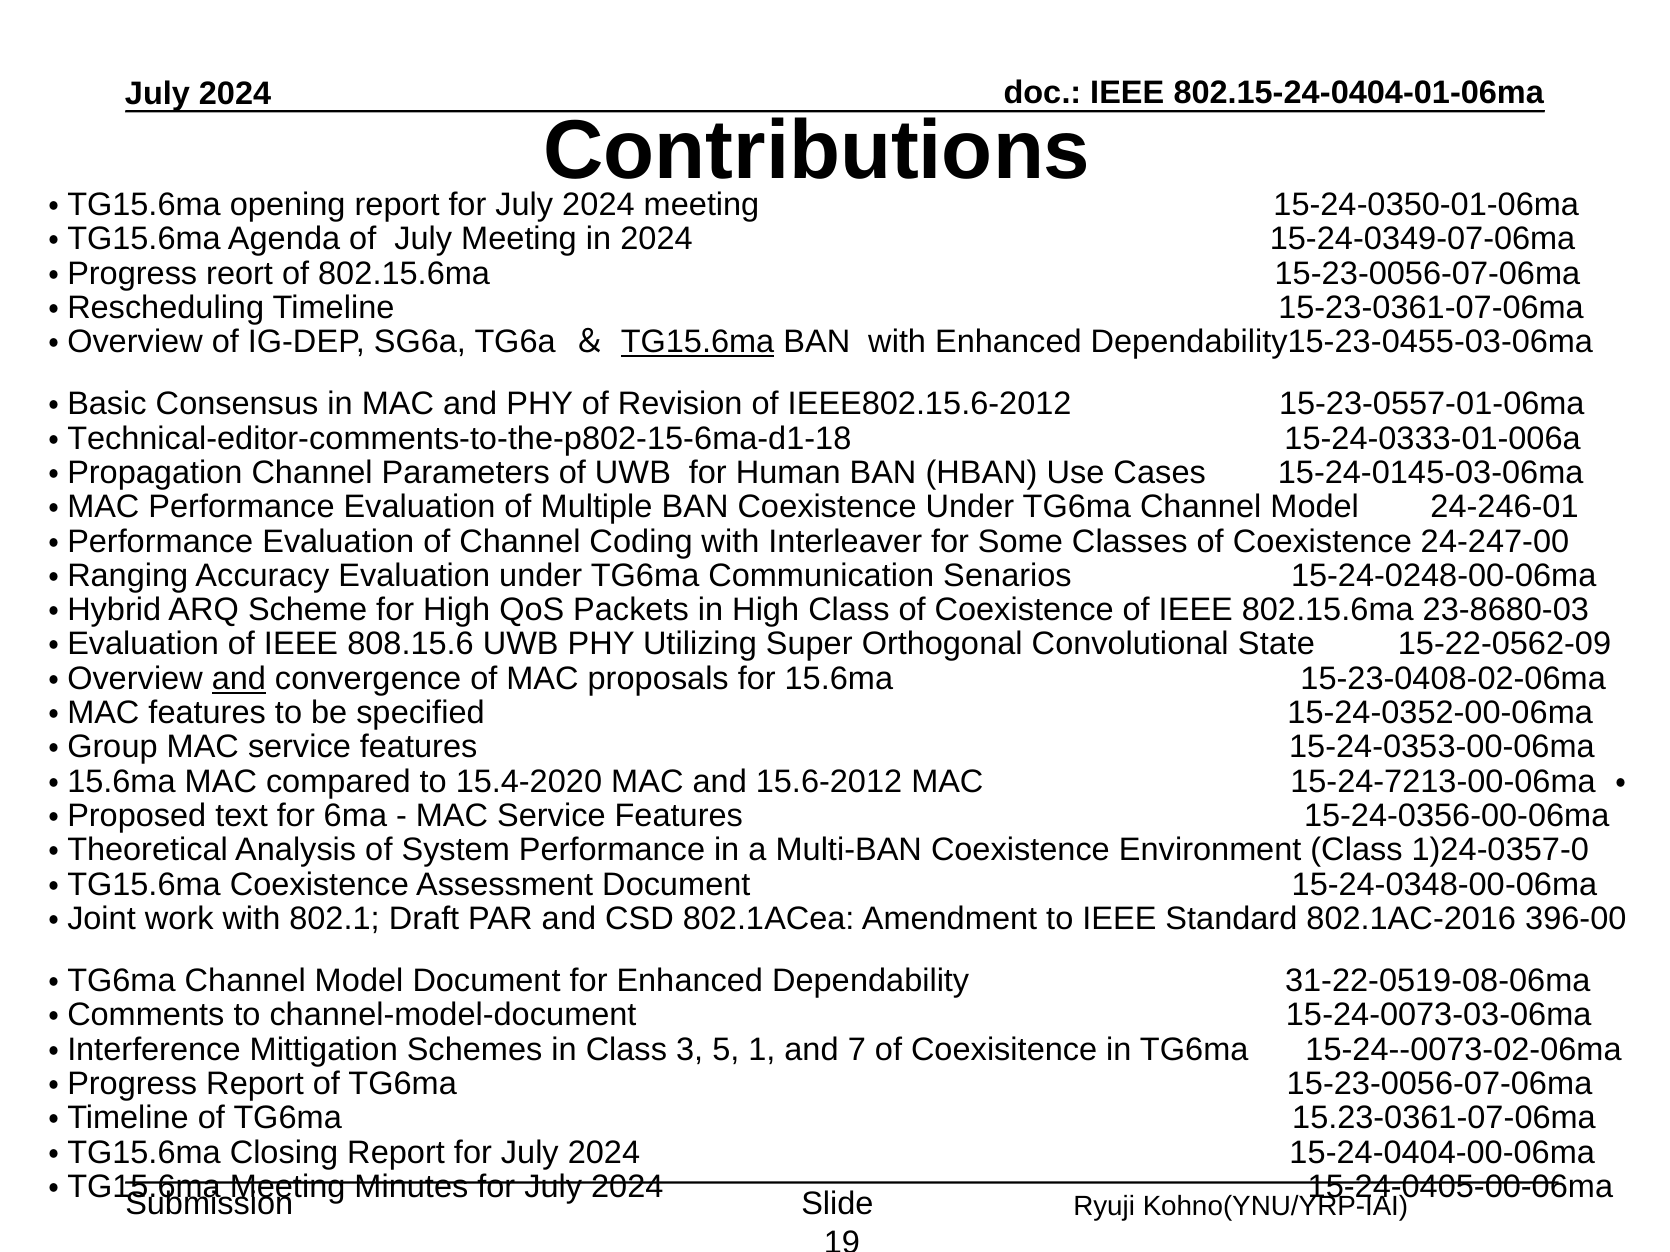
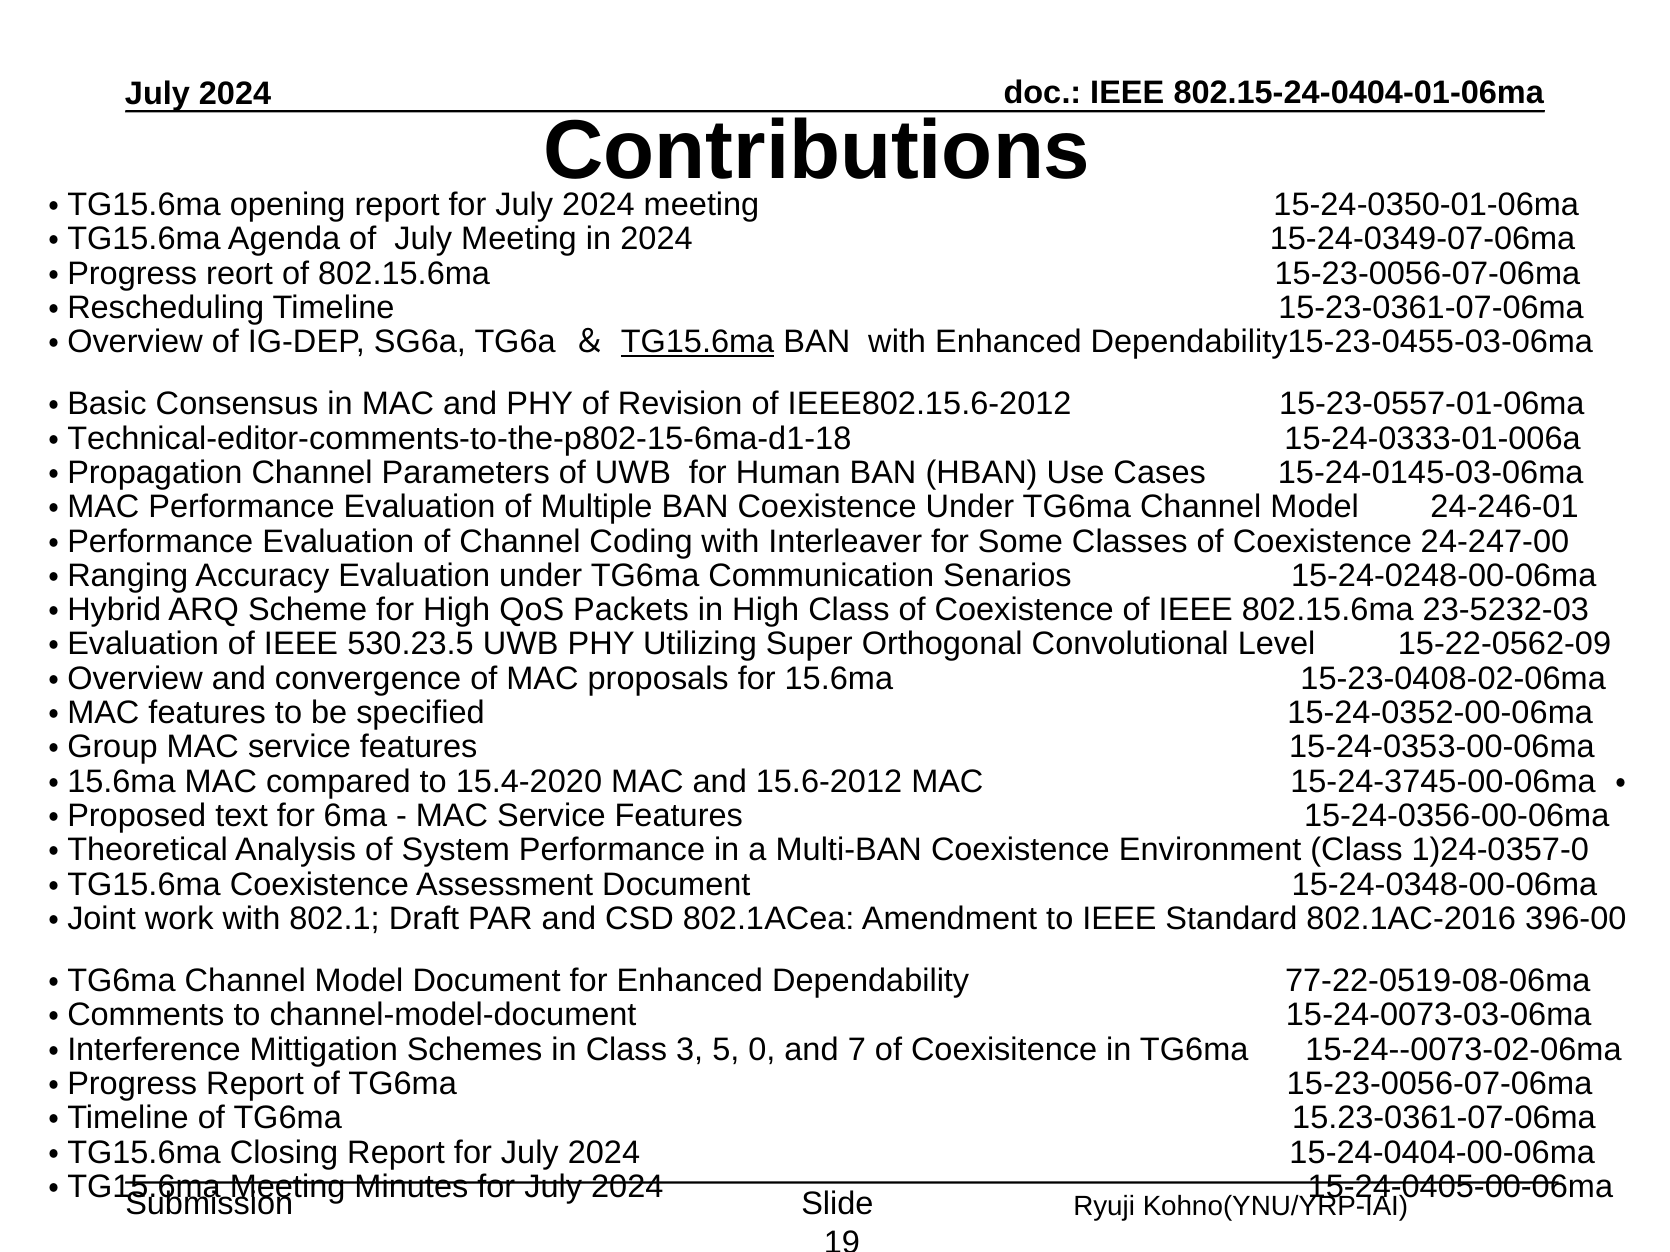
23-8680-03: 23-8680-03 -> 23-5232-03 (1506, 610)
808.15.6: 808.15.6 -> 530.23.5 (411, 645)
State: State -> Level (1277, 645)
and underline: present -> none (239, 679)
15-24-7213-00-06ma: 15-24-7213-00-06ma -> 15-24-3745-00-06ma (1443, 782)
31-22-0519-08-06ma: 31-22-0519-08-06ma -> 77-22-0519-08-06ma (1438, 981)
1: 1 -> 0 (762, 1050)
